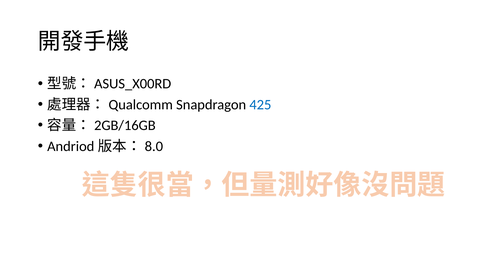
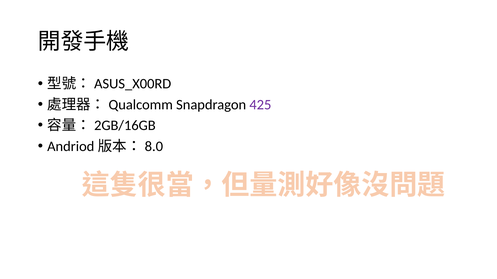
425 colour: blue -> purple (260, 105)
